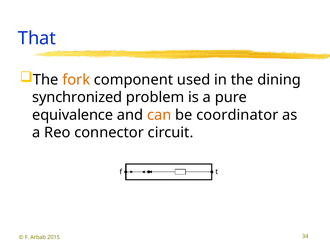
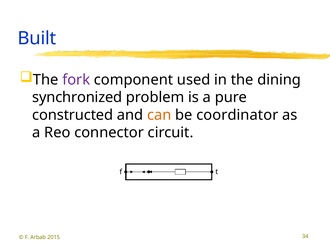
That: That -> Built (37, 38)
fork colour: orange -> purple (76, 80)
equivalence: equivalence -> constructed (73, 115)
